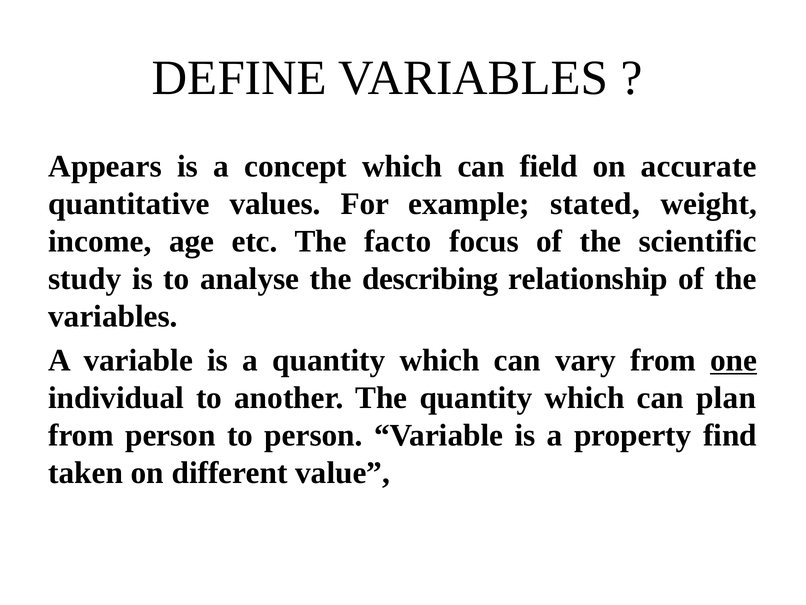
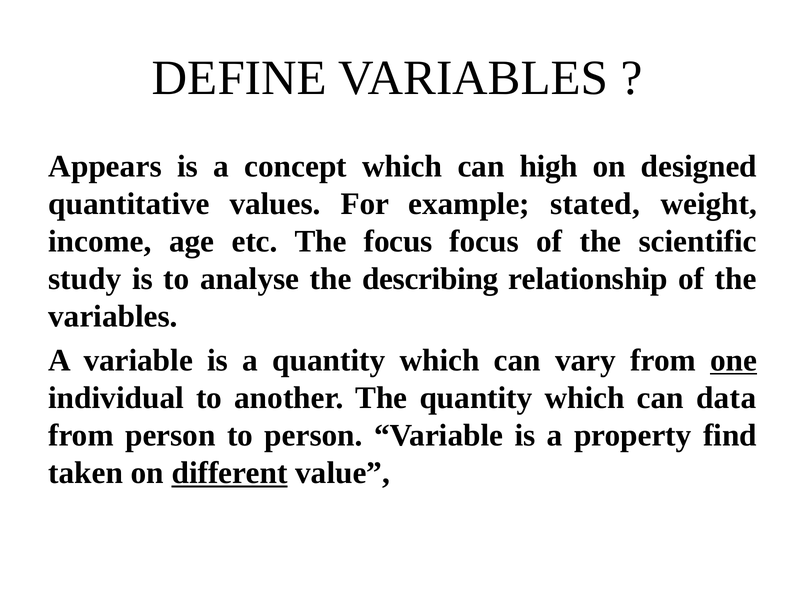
field: field -> high (549, 166)
accurate: accurate -> designed (699, 166)
The facto: facto -> focus (398, 241)
plan: plan -> data (726, 398)
different underline: none -> present (230, 473)
